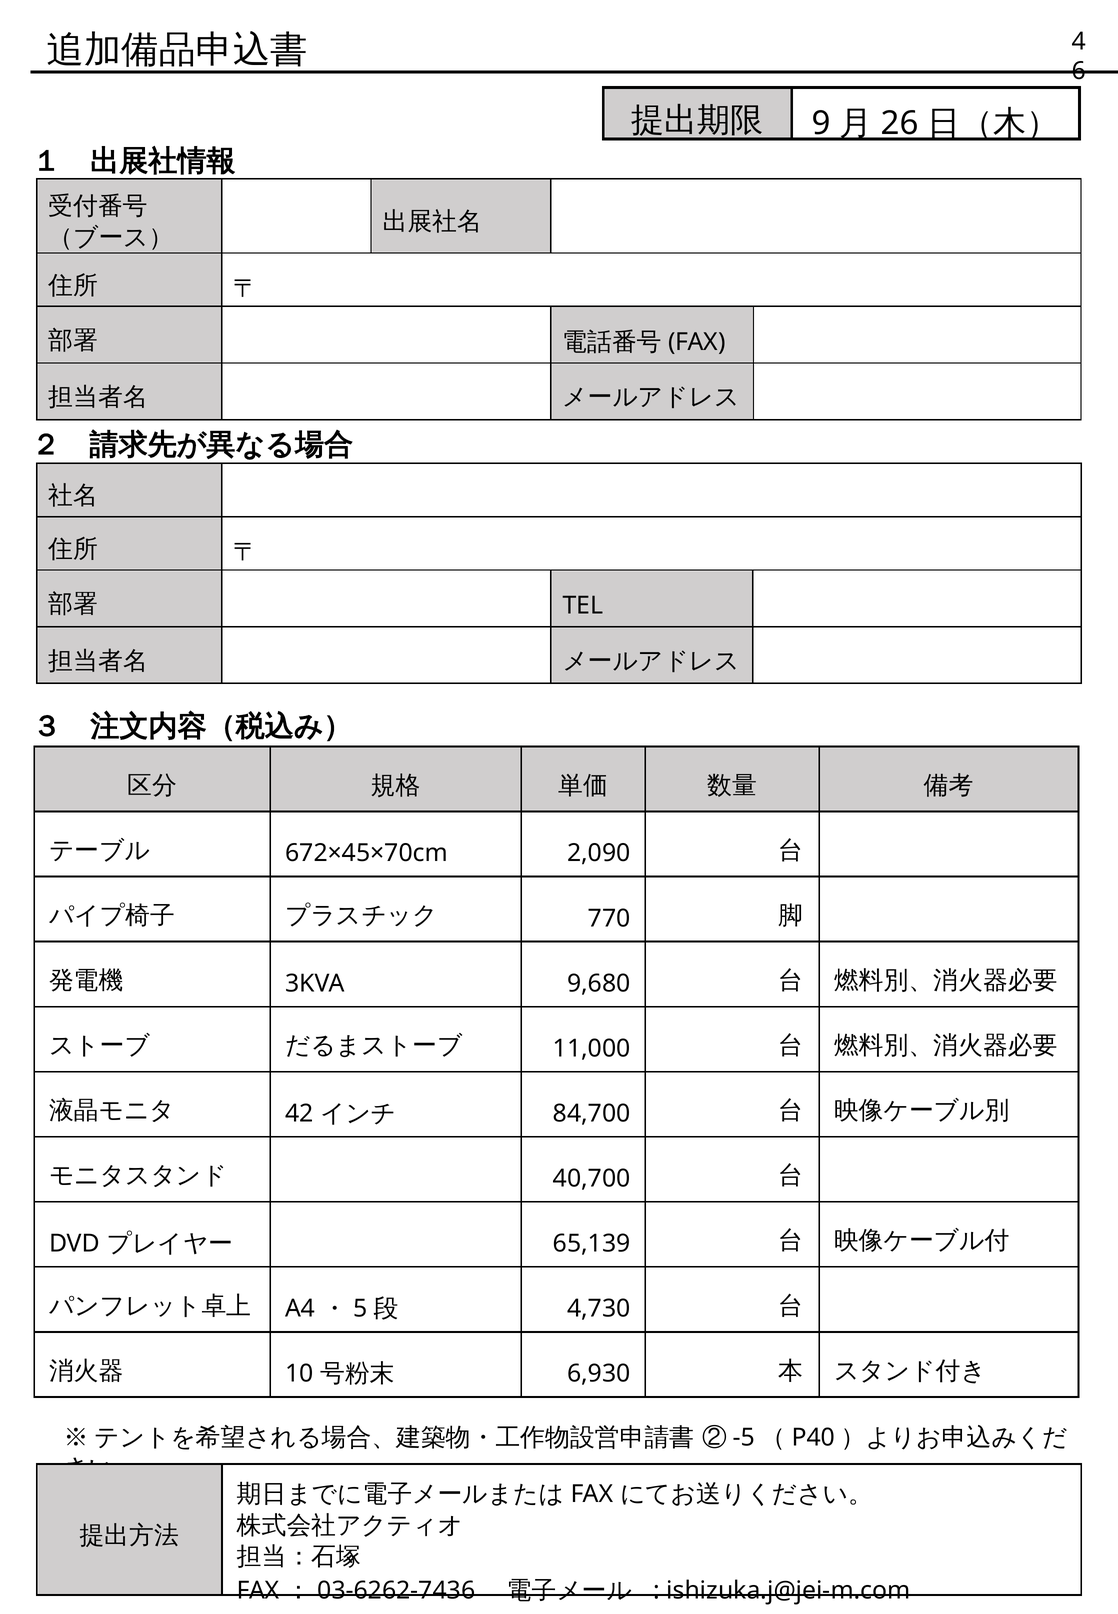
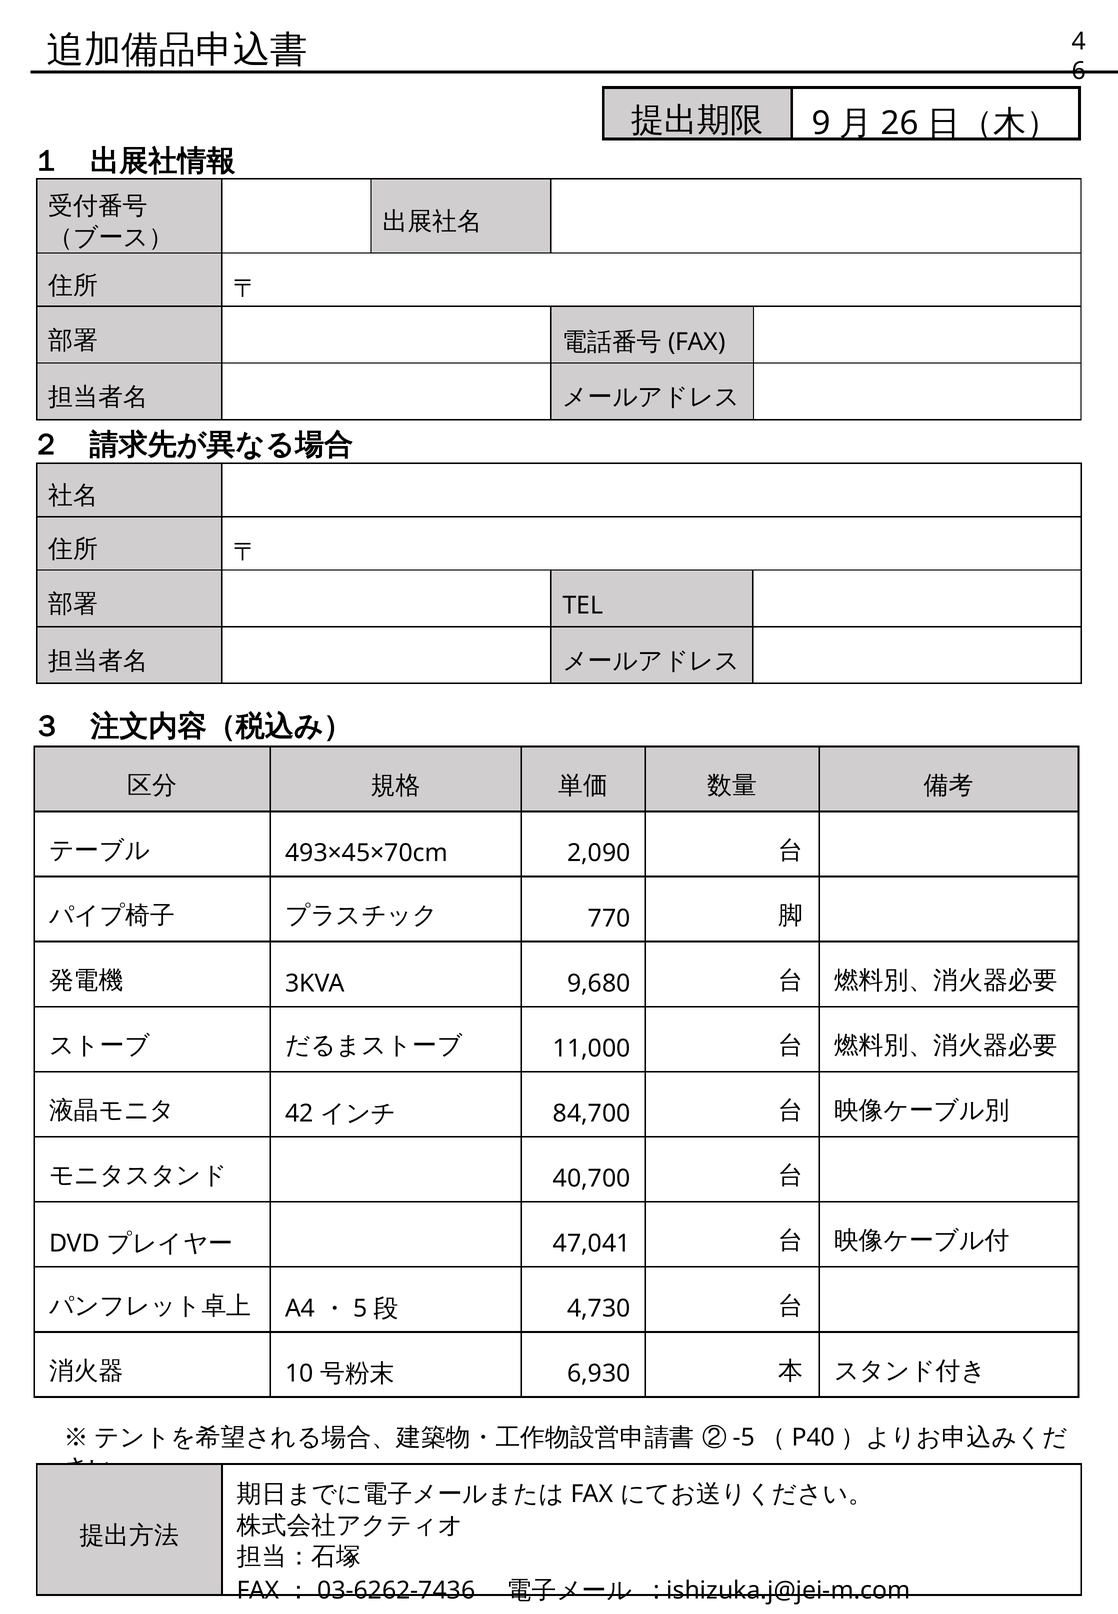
672×45×70cm: 672×45×70cm -> 493×45×70cm (367, 854)
65,139: 65,139 -> 47,041 (592, 1244)
